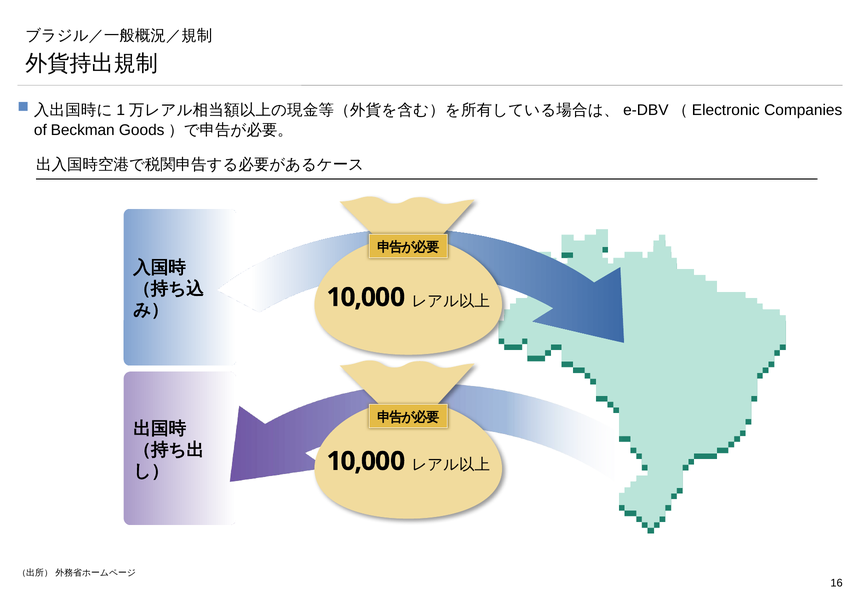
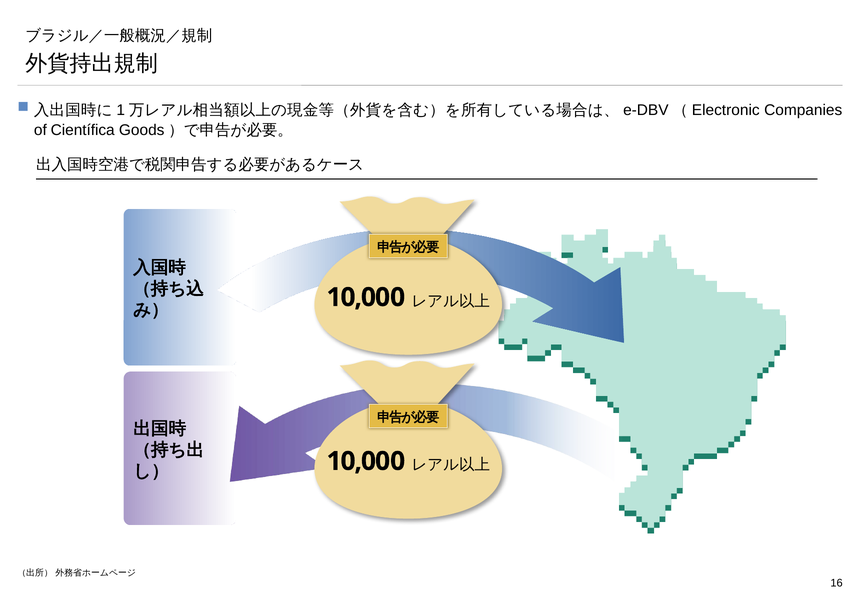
Beckman: Beckman -> Científica (83, 130)
